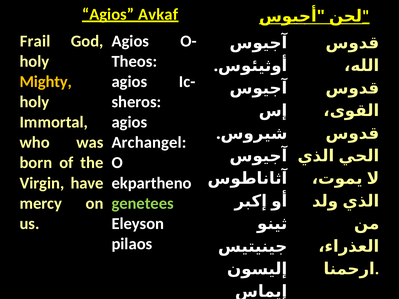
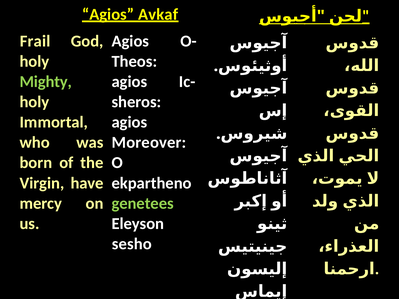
Mighty colour: yellow -> light green (46, 82)
Archangel: Archangel -> Moreover (149, 143)
pilaos: pilaos -> sesho (132, 244)
